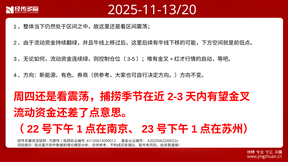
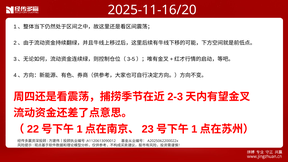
2025-11-13/20: 2025-11-13/20 -> 2025-11-16/20 (152, 10)
